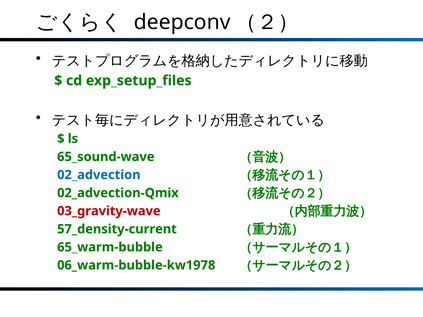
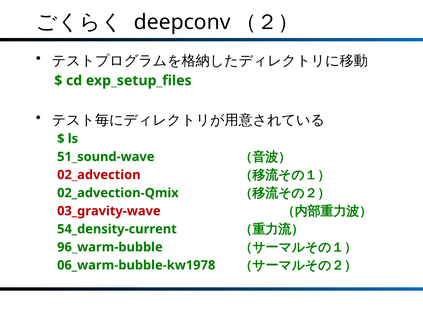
65_sound-wave: 65_sound-wave -> 51_sound-wave (106, 157)
02_advection colour: blue -> red (99, 175)
57_density-current: 57_density-current -> 54_density-current (117, 229)
65_warm-bubble: 65_warm-bubble -> 96_warm-bubble (110, 247)
